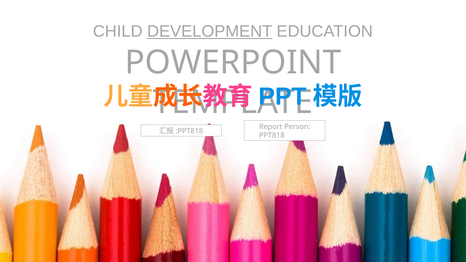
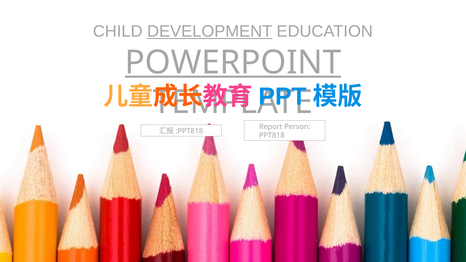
POWERPOINT underline: none -> present (233, 63)
